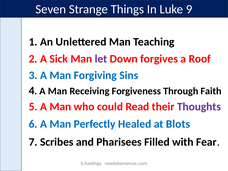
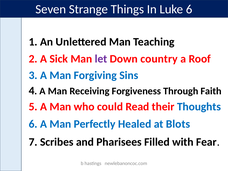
Luke 9: 9 -> 6 (189, 9)
forgives: forgives -> country (159, 59)
Thoughts colour: purple -> blue (199, 107)
